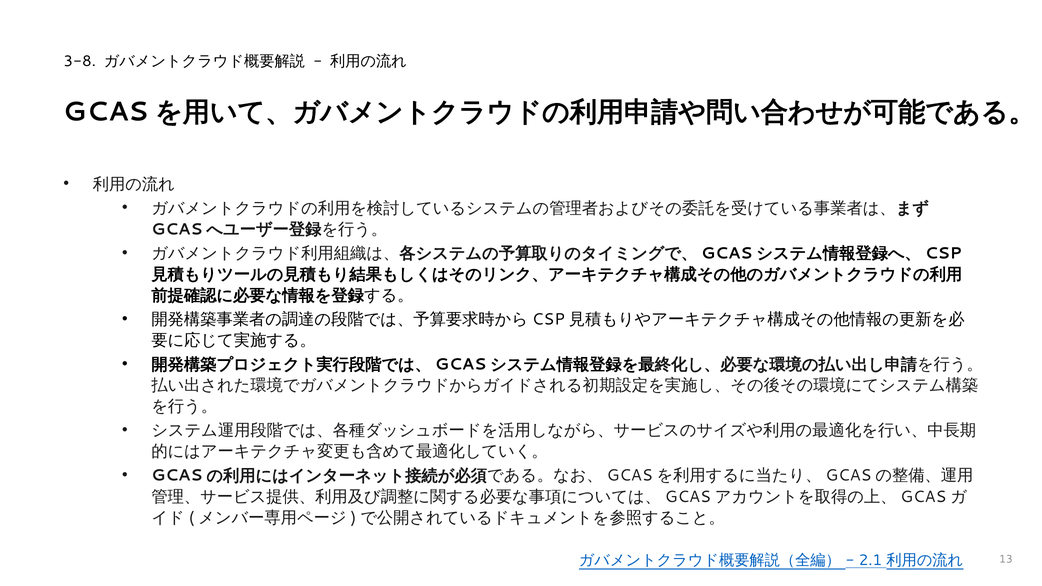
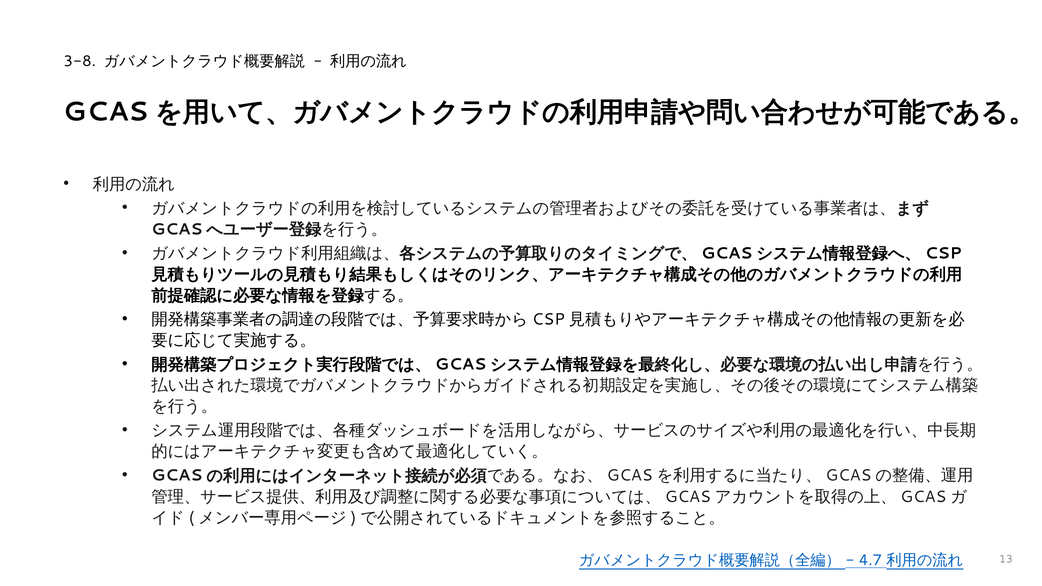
2.1: 2.1 -> 4.7 (870, 560)
